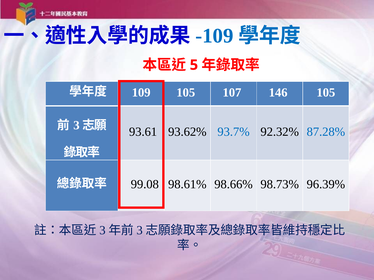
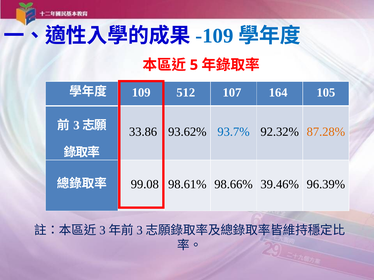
109 105: 105 -> 512 (186, 93)
146: 146 -> 164 (278, 93)
93.61: 93.61 -> 33.86 (143, 132)
87.28% colour: blue -> orange (326, 132)
98.73%: 98.73% -> 39.46% (280, 185)
